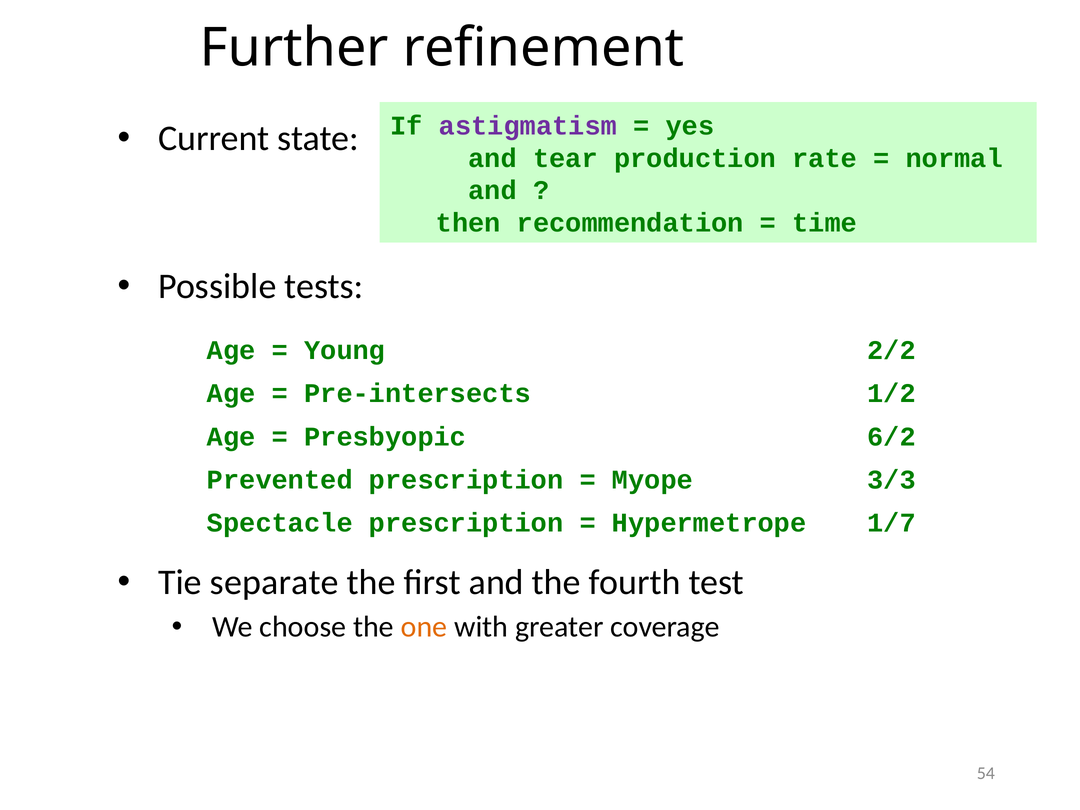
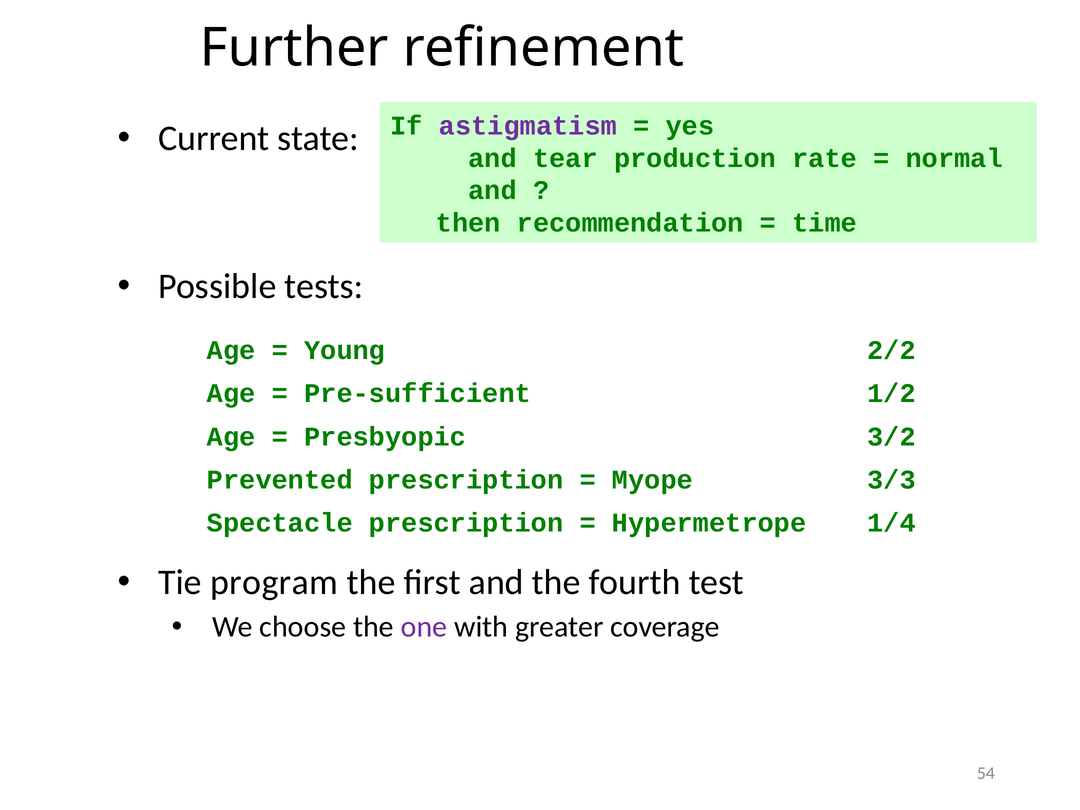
Pre-intersects: Pre-intersects -> Pre-sufficient (418, 394)
6/2: 6/2 -> 3/2 (891, 437)
1/7: 1/7 -> 1/4 (891, 523)
separate: separate -> program (274, 582)
one colour: orange -> purple (424, 627)
